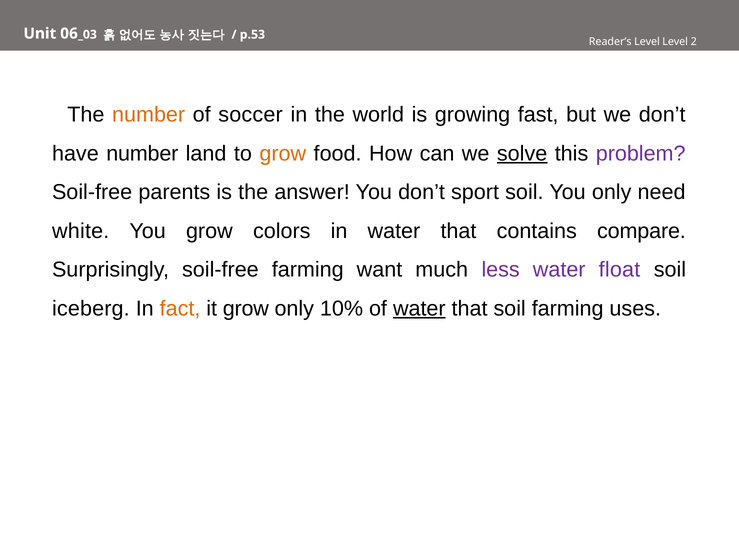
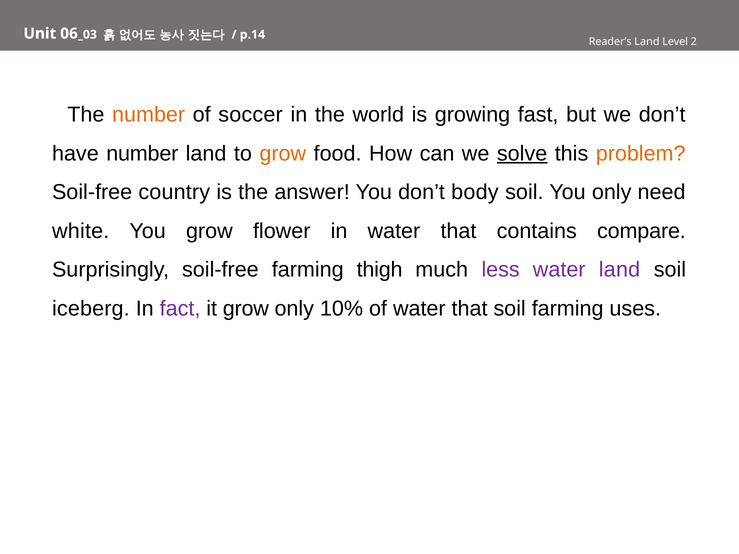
p.53: p.53 -> p.14 (252, 35)
Reader’s Level: Level -> Land (647, 42)
problem colour: purple -> orange (641, 154)
parents: parents -> country (174, 192)
sport: sport -> body (475, 192)
colors: colors -> flower (282, 231)
want: want -> thigh (380, 270)
water float: float -> land (620, 270)
fact colour: orange -> purple (180, 309)
water underline: present -> none (419, 309)
